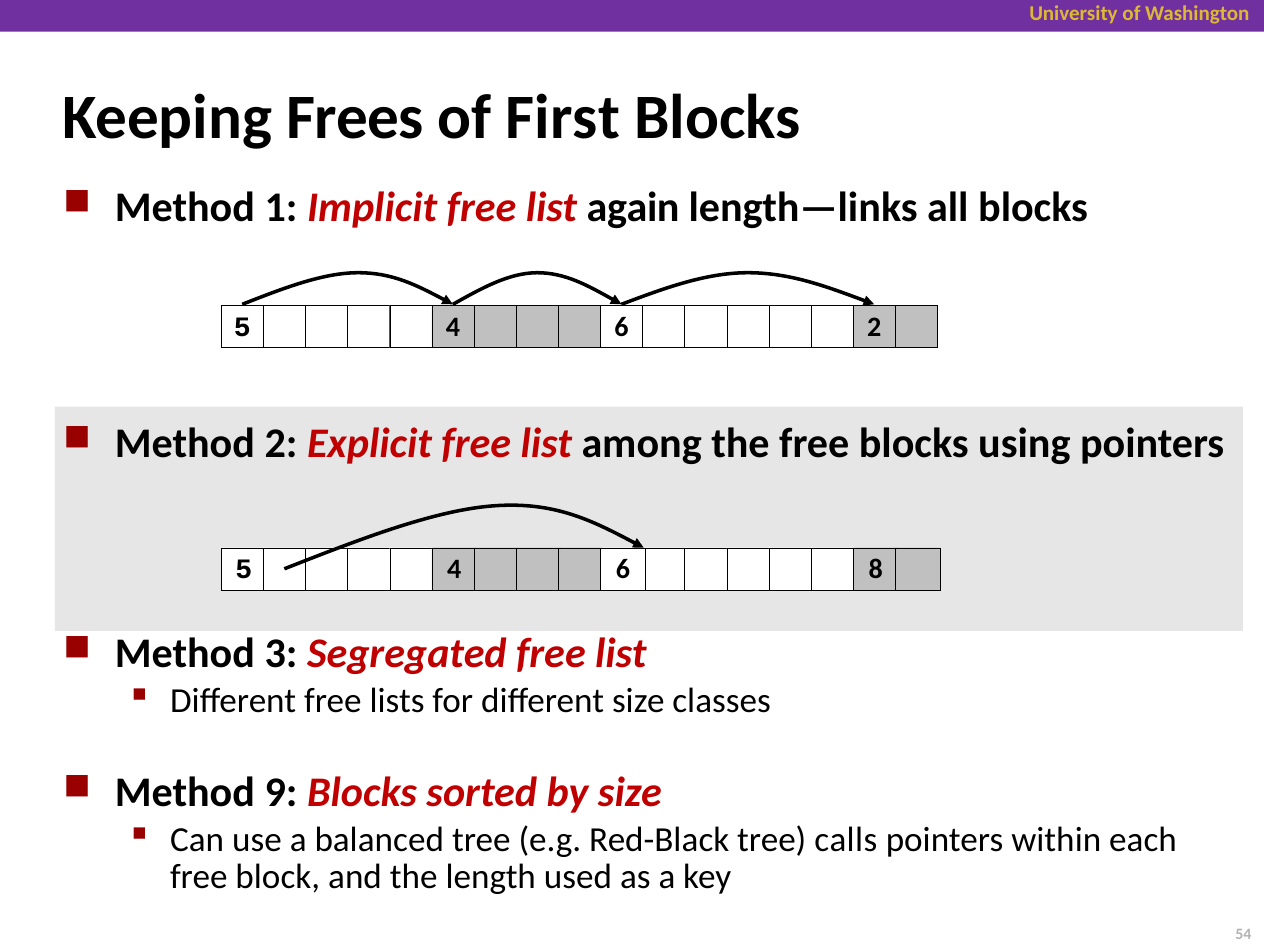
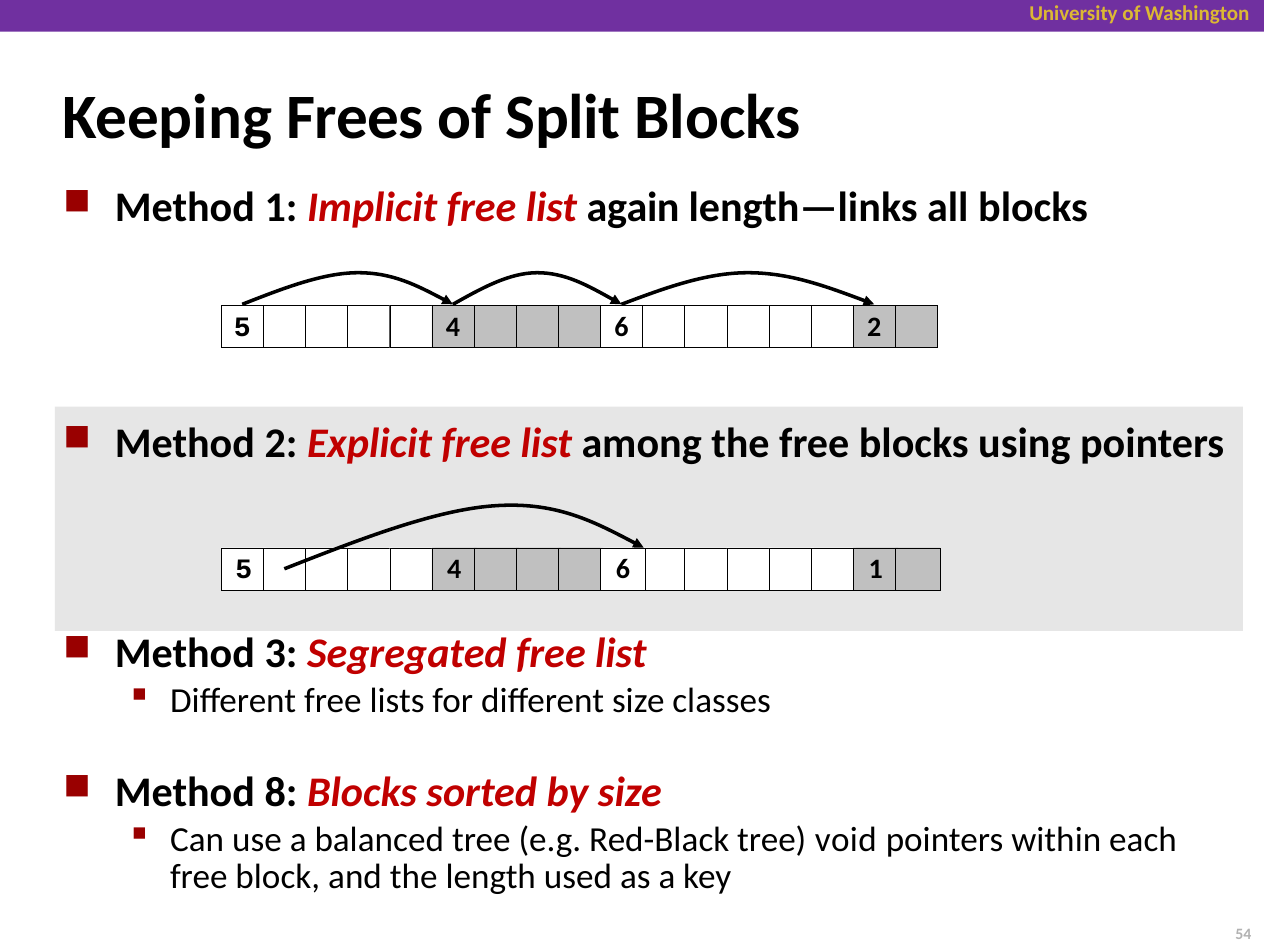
First: First -> Split (563, 117)
4 8: 8 -> 1 (876, 569)
9: 9 -> 8 (281, 792)
calls: calls -> void (846, 840)
